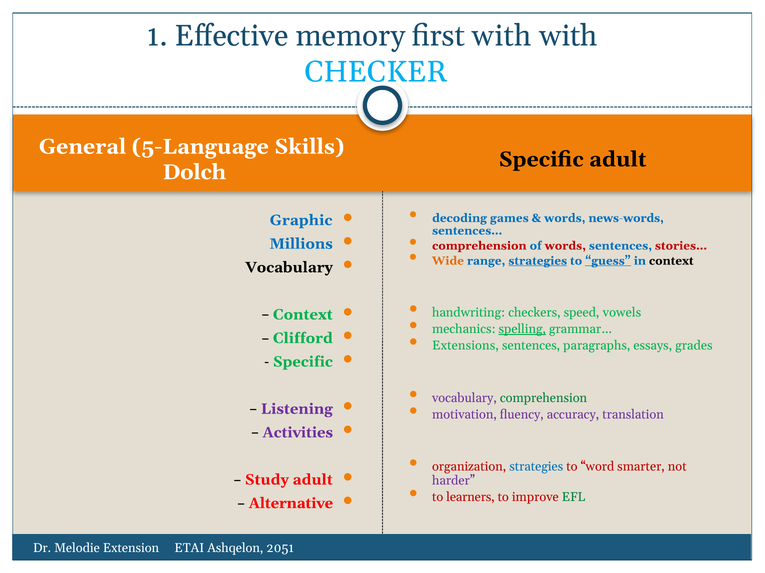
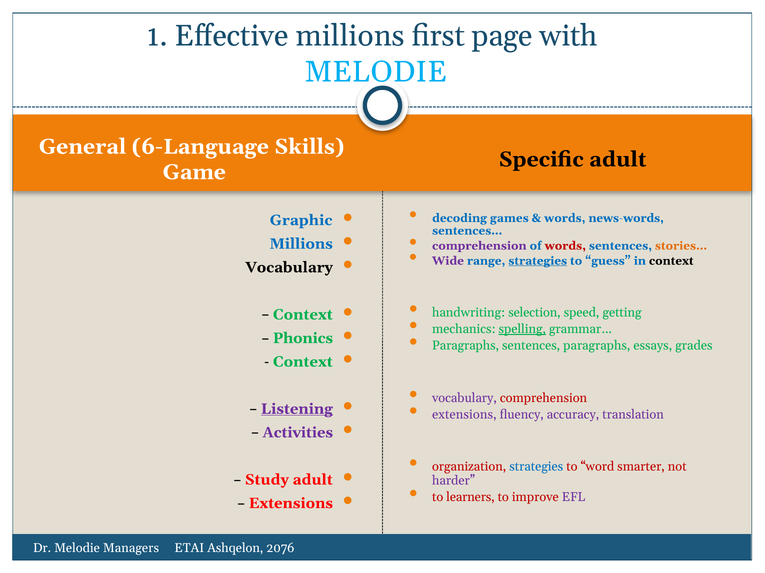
Effective memory: memory -> millions (350, 36)
first with: with -> page (502, 36)
CHECKER: CHECKER -> MELODIE (376, 72)
5-Language: 5-Language -> 6-Language (200, 147)
Dolch: Dolch -> Game (194, 172)
comprehension colour: red -> purple (479, 246)
stories… colour: red -> orange (681, 246)
Wide colour: orange -> purple (448, 261)
guess underline: present -> none (608, 261)
checkers: checkers -> selection (534, 313)
vowels: vowels -> getting (622, 313)
Clifford: Clifford -> Phonics (303, 339)
Extensions: Extensions -> Paragraphs (466, 346)
Specific: Specific -> Context (303, 362)
comprehension colour: green -> red (544, 398)
Listening underline: none -> present (297, 409)
motivation: motivation -> extensions (464, 415)
EFL colour: green -> purple (574, 497)
Alternative: Alternative -> Extensions (291, 504)
Extension: Extension -> Managers (131, 549)
2051: 2051 -> 2076 (280, 549)
